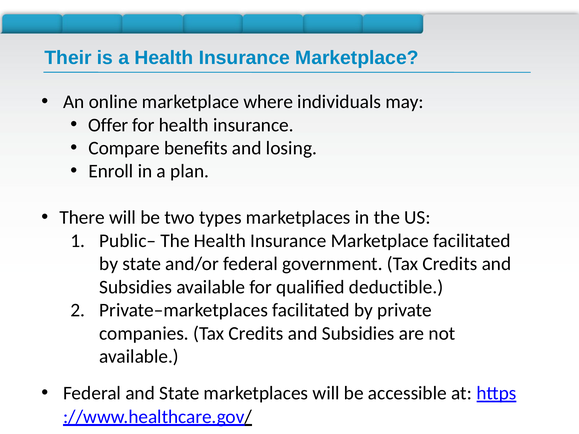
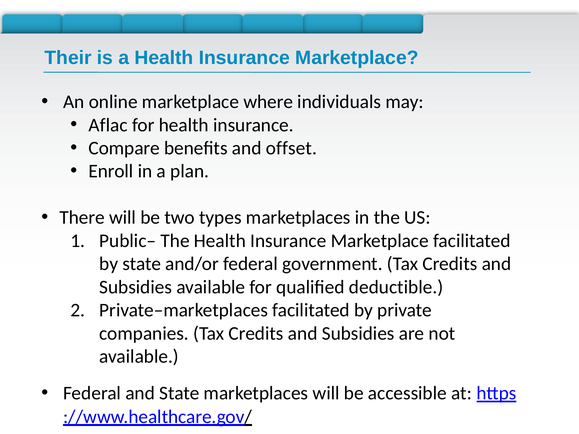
Offer: Offer -> Aflac (108, 125)
losing: losing -> offset (291, 148)
